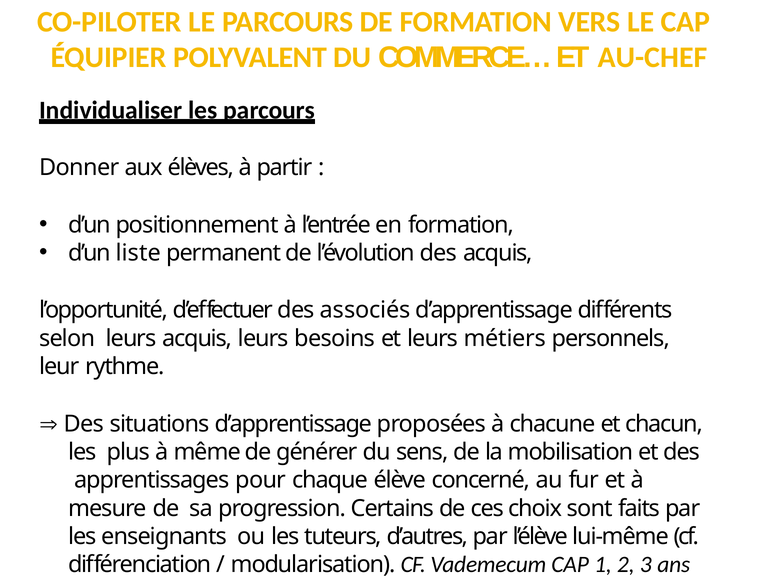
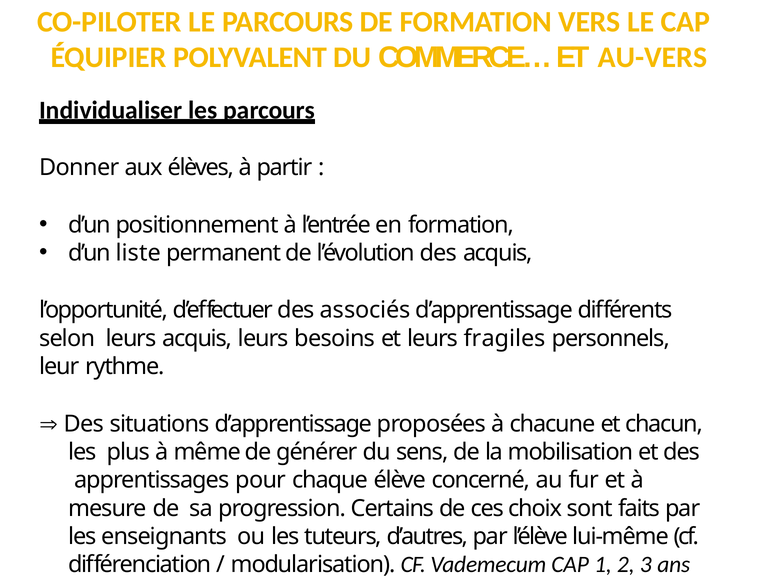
AU-CHEF: AU-CHEF -> AU-VERS (653, 58)
métiers: métiers -> fragiles (505, 339)
